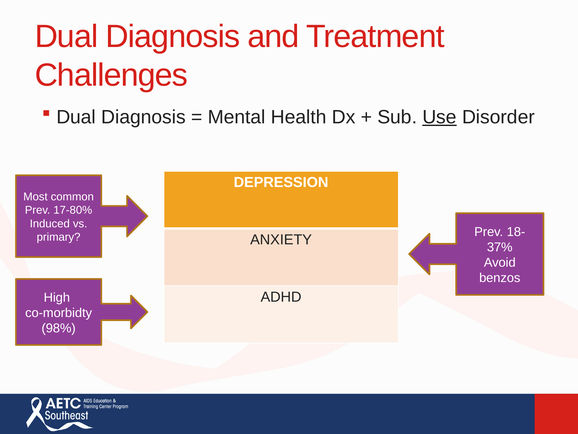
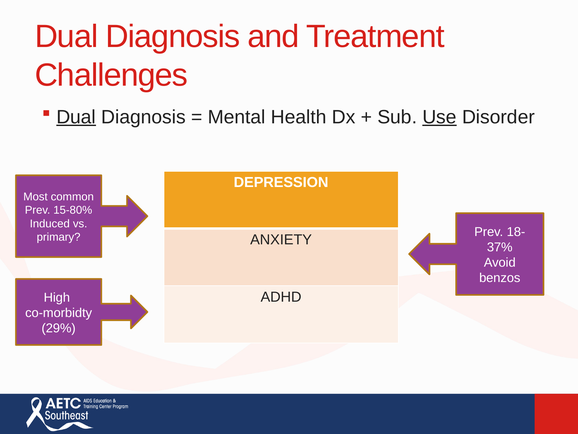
Dual underline: none -> present (76, 117)
17-80%: 17-80% -> 15-80% (73, 210)
98%: 98% -> 29% (59, 328)
